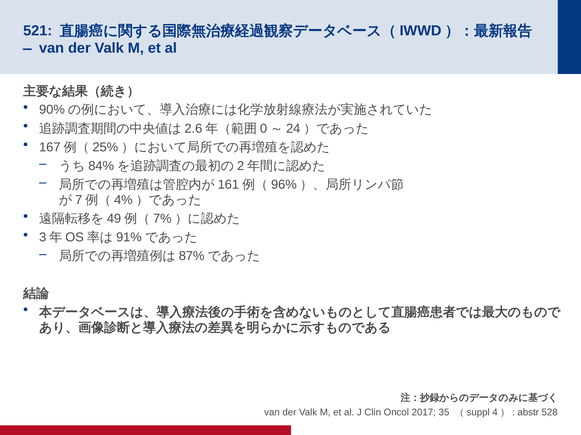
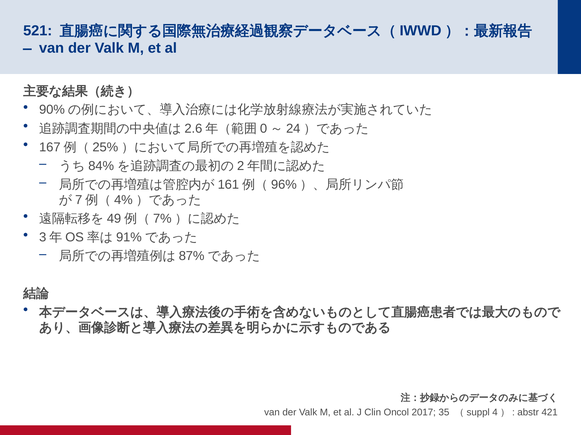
528: 528 -> 421 (550, 413)
